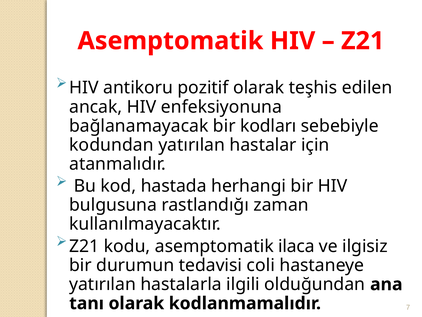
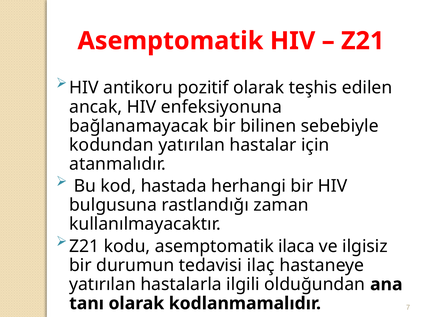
kodları: kodları -> bilinen (268, 126)
coli: coli -> ilaç (261, 265)
